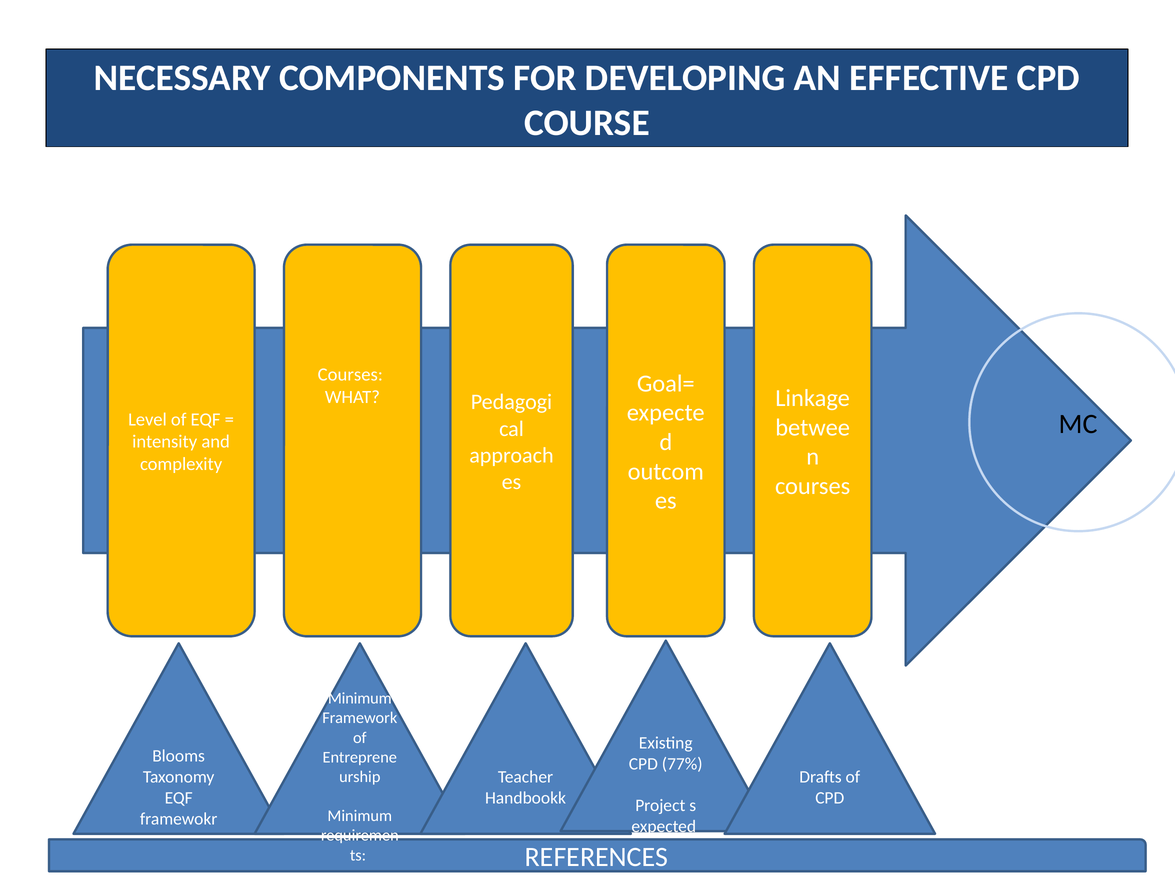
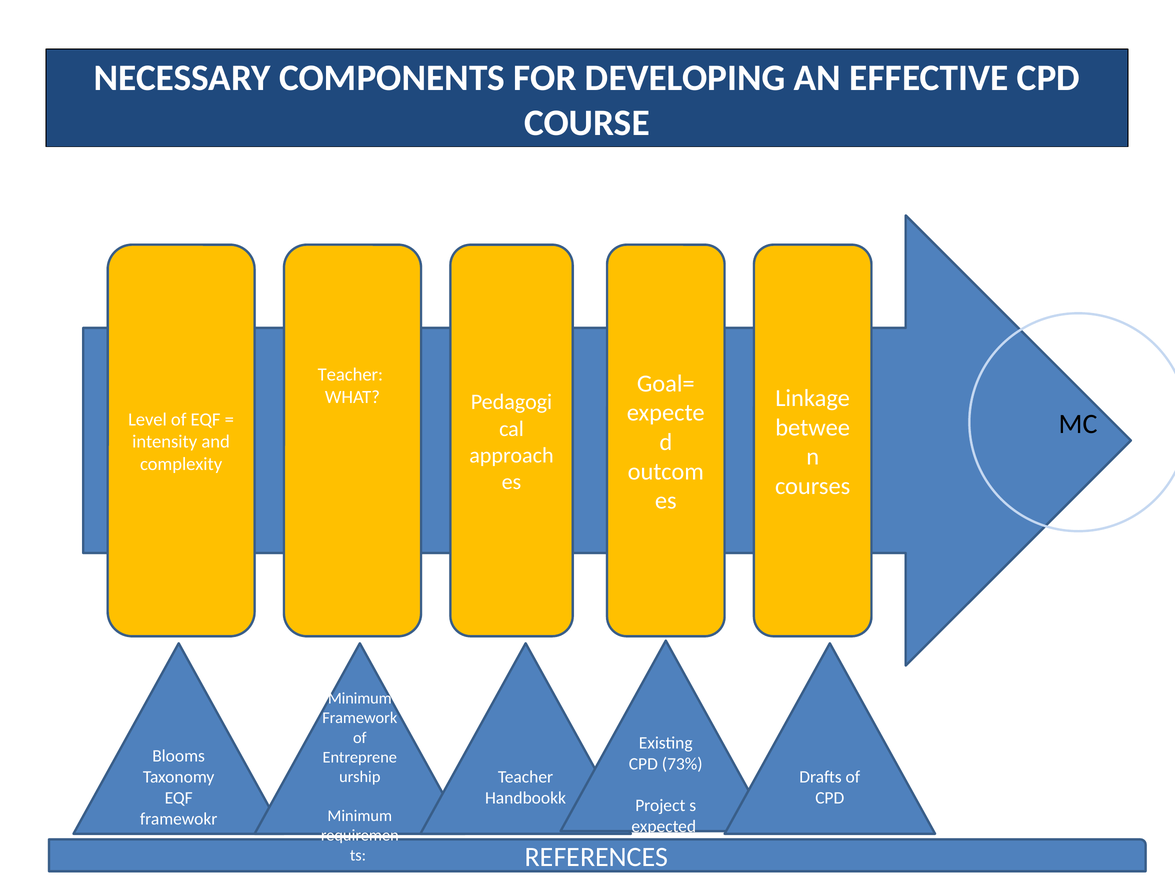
Courses: Courses -> Teacher (350, 375)
77%: 77% -> 73% (682, 764)
